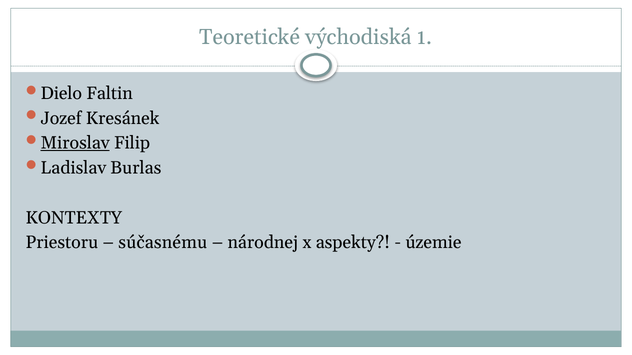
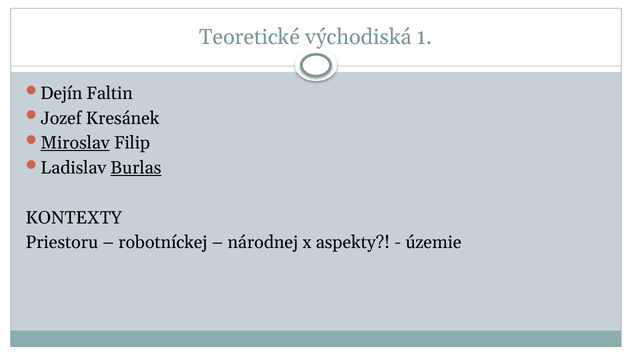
Dielo: Dielo -> Dejín (61, 93)
Burlas underline: none -> present (136, 168)
súčasnému: súčasnému -> robotníckej (163, 243)
